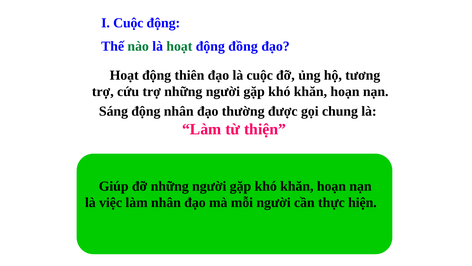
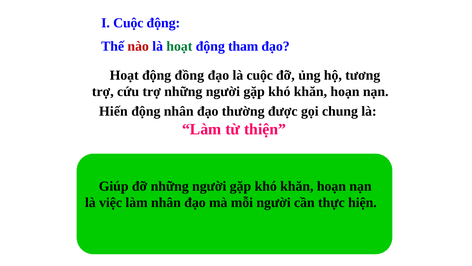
nào colour: green -> red (138, 46)
đồng: đồng -> tham (243, 46)
thiên: thiên -> đồng (189, 75)
Sáng: Sáng -> Hiến (113, 111)
